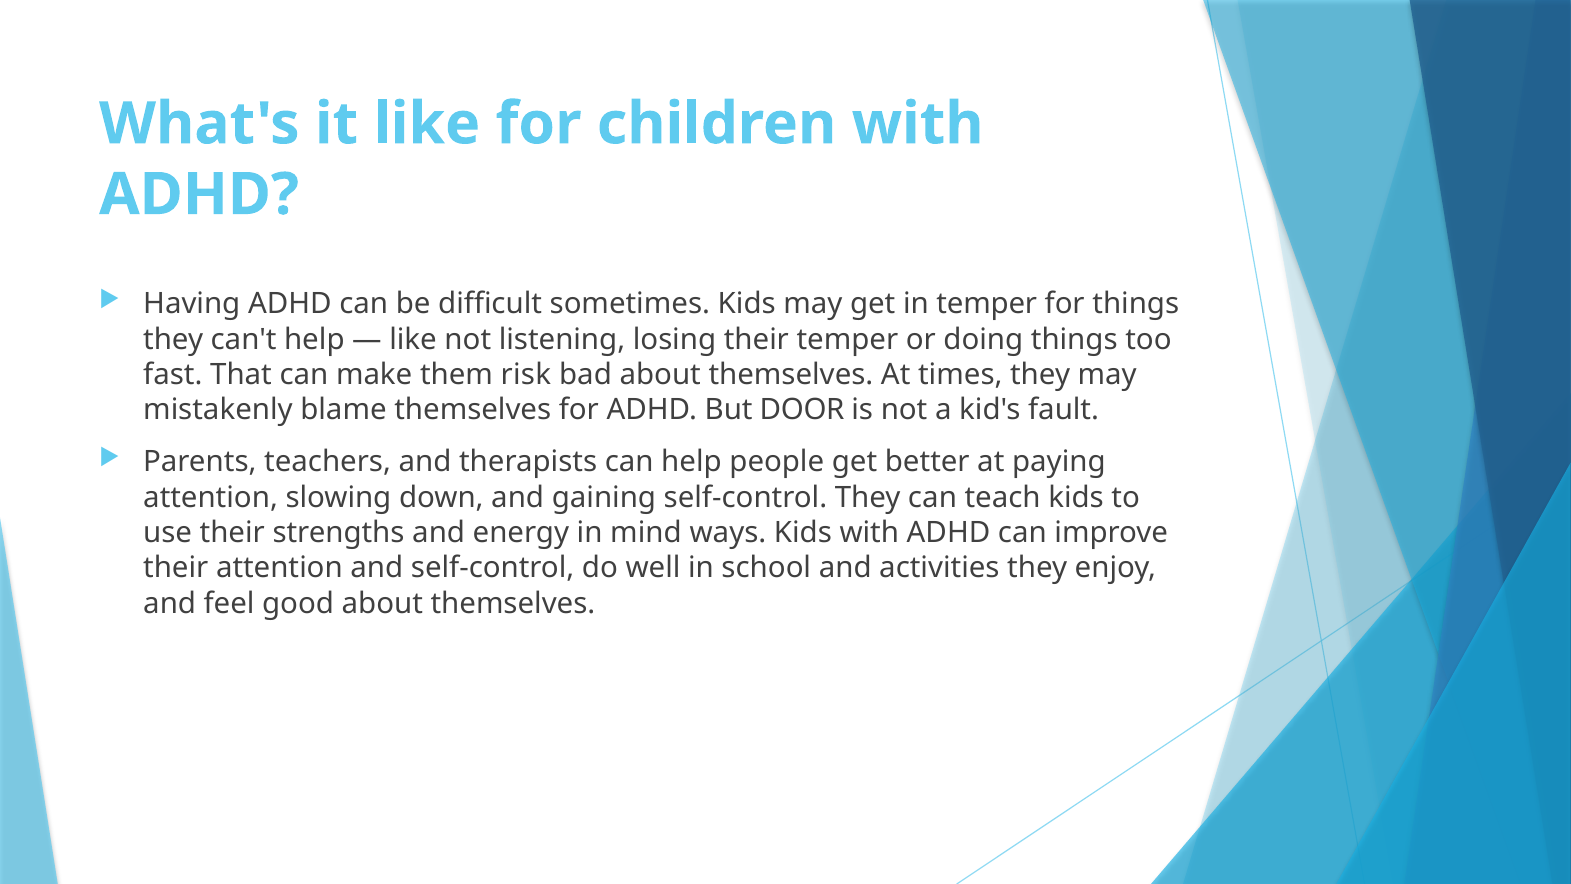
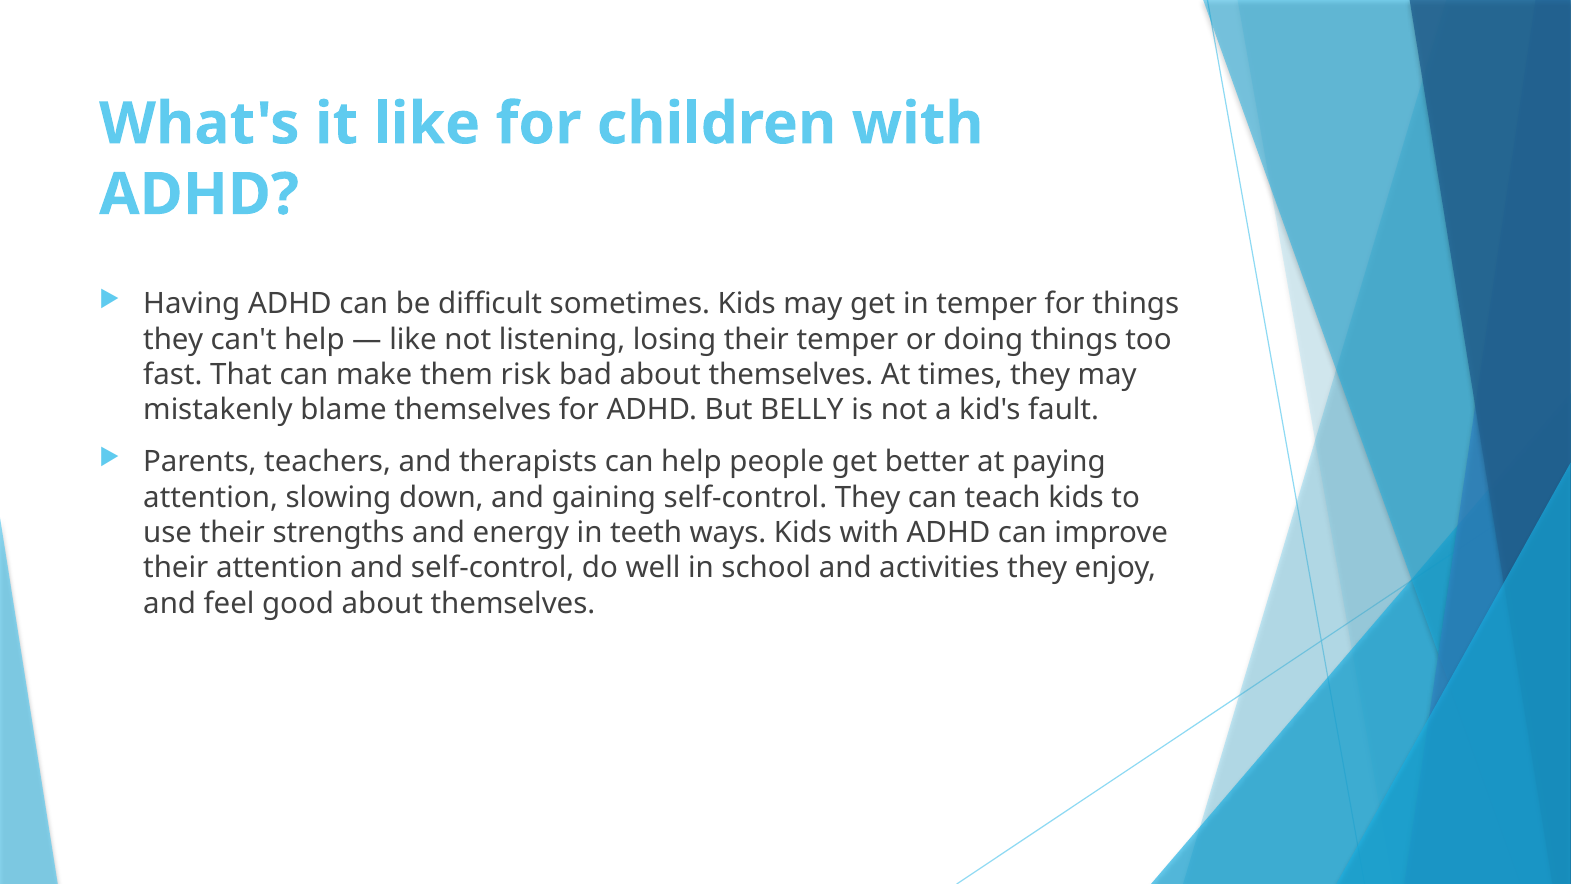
DOOR: DOOR -> BELLY (802, 410)
mind: mind -> teeth (646, 533)
